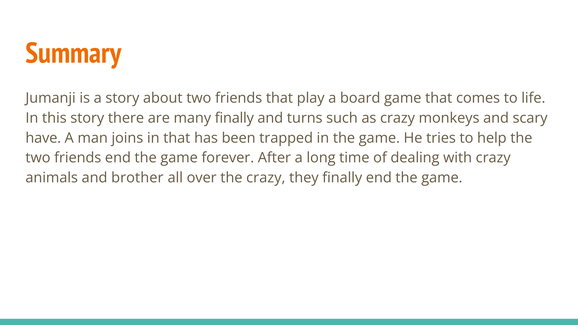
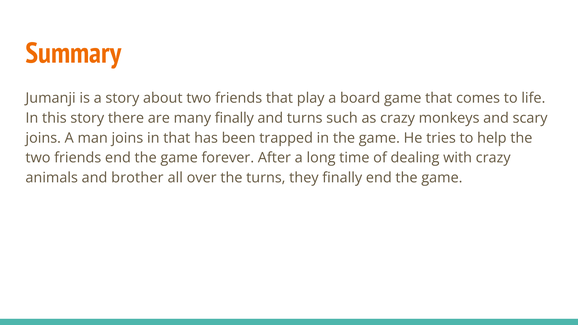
have: have -> joins (43, 138)
the crazy: crazy -> turns (266, 178)
